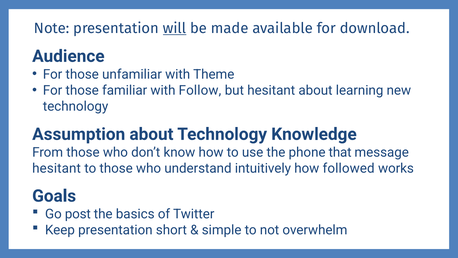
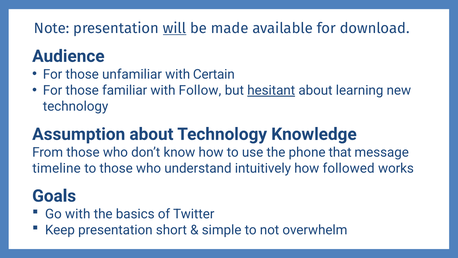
Theme: Theme -> Certain (214, 74)
hesitant underline: none -> present (271, 90)
hesitant: hesitant -> timeline (57, 168)
Go post: post -> with (78, 214)
